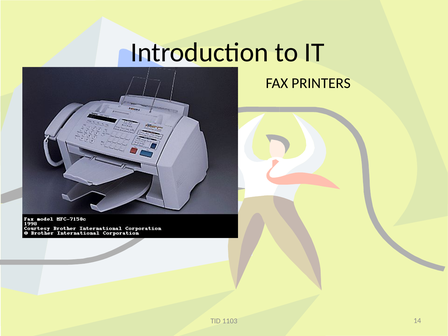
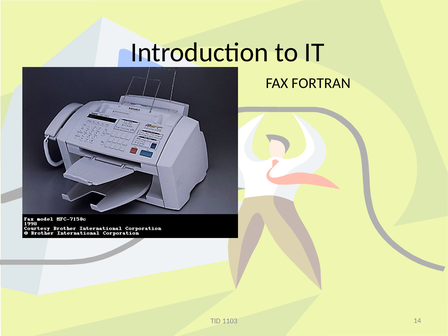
PRINTERS: PRINTERS -> FORTRAN (321, 83)
